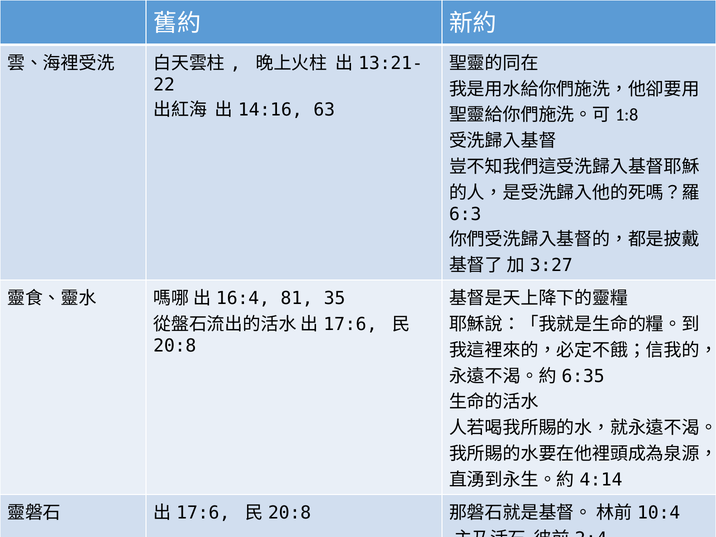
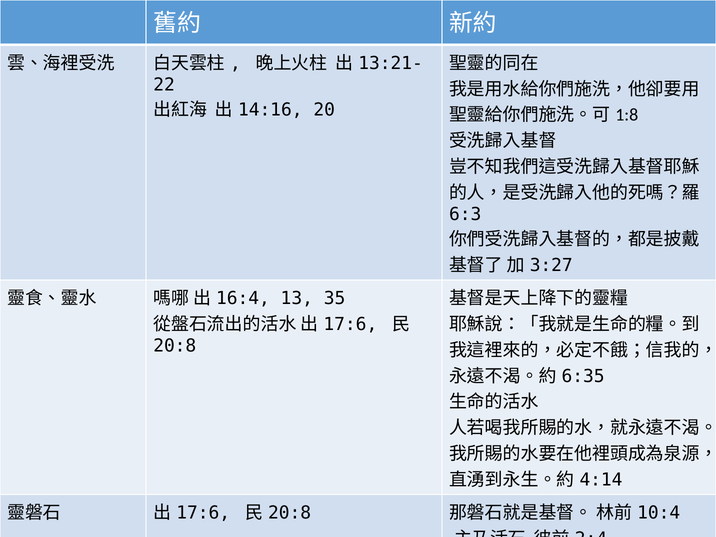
63: 63 -> 20 (324, 110)
81: 81 -> 13 (297, 298)
